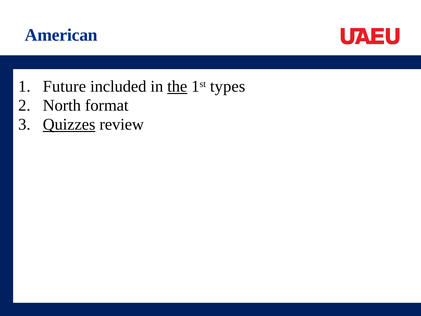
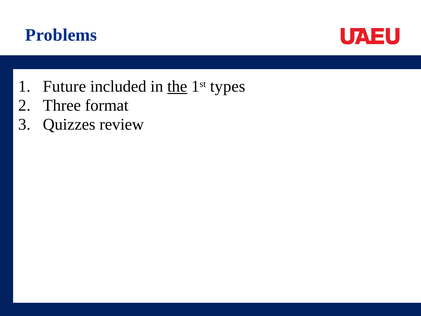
American: American -> Problems (61, 35)
North: North -> Three (62, 105)
Quizzes underline: present -> none (69, 124)
